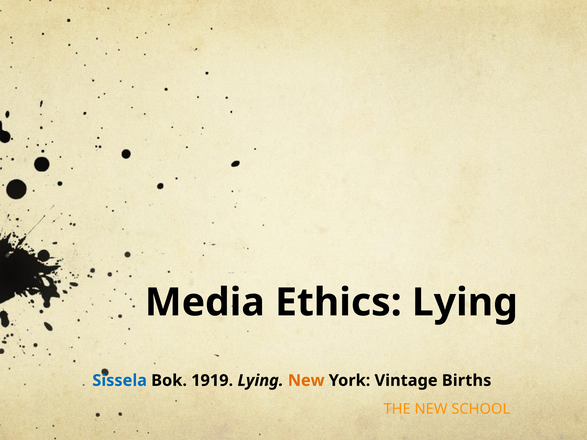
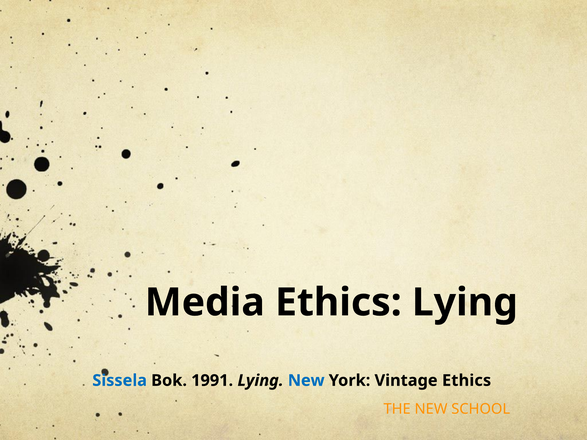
1919: 1919 -> 1991 (212, 381)
New colour: orange -> blue (306, 381)
Vintage Births: Births -> Ethics (467, 381)
